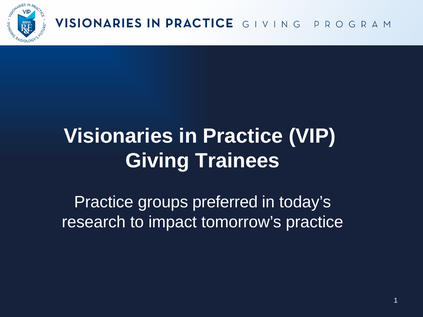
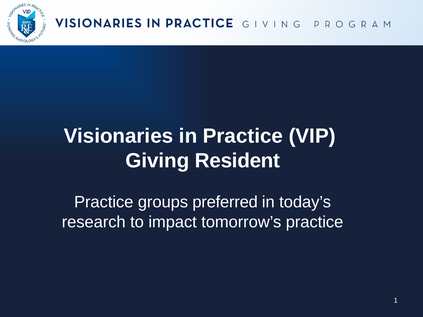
Trainees: Trainees -> Resident (238, 161)
